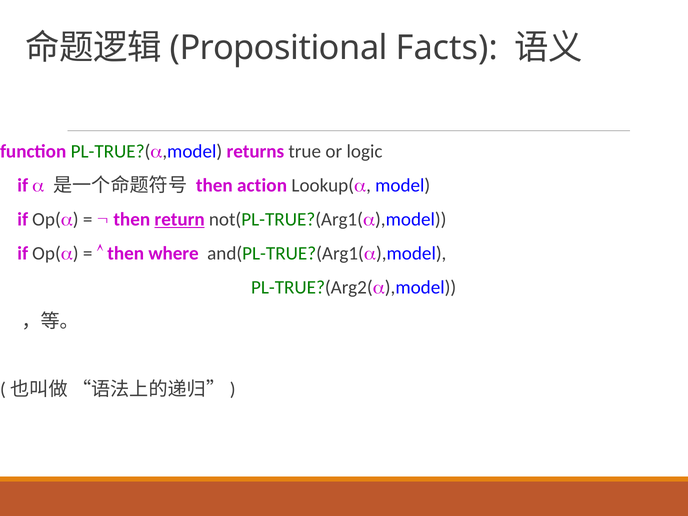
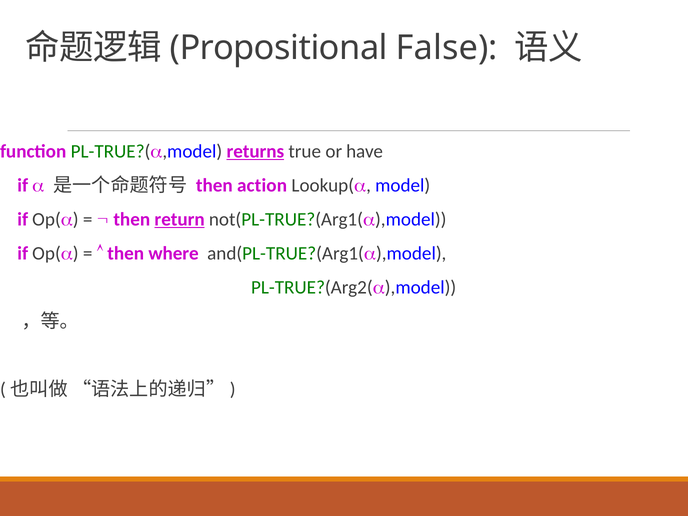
Facts: Facts -> False (447, 48)
returns underline: none -> present (255, 151)
logic: logic -> have (365, 151)
